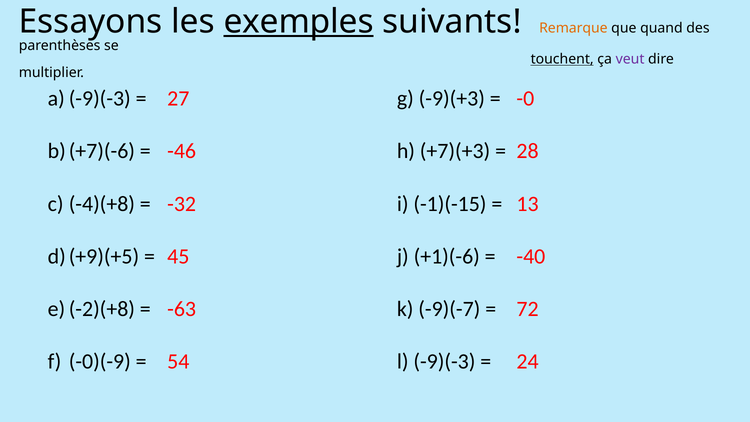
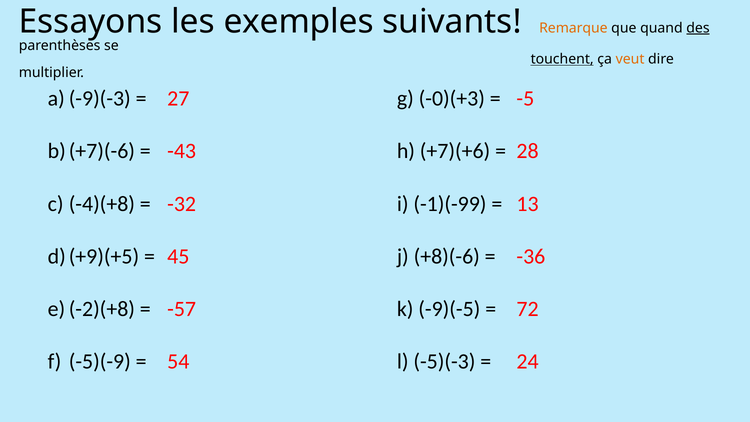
exemples underline: present -> none (299, 22)
des underline: none -> present (698, 28)
veut colour: purple -> orange (630, 59)
-9)(+3: -9)(+3 -> -0)(+3 (452, 99)
-0: -0 -> -5 (525, 99)
-46: -46 -> -43 (182, 151)
+7)(+3: +7)(+3 -> +7)(+6 (455, 151)
-1)(-15: -1)(-15 -> -1)(-99 (450, 204)
+1)(-6: +1)(-6 -> +8)(-6 (447, 256)
-40: -40 -> -36 (531, 256)
-63: -63 -> -57 (182, 309)
-9)(-7: -9)(-7 -> -9)(-5 (449, 309)
-0)(-9: -0)(-9 -> -5)(-9 (100, 361)
-9)(-3: -9)(-3 -> -5)(-3 (444, 361)
